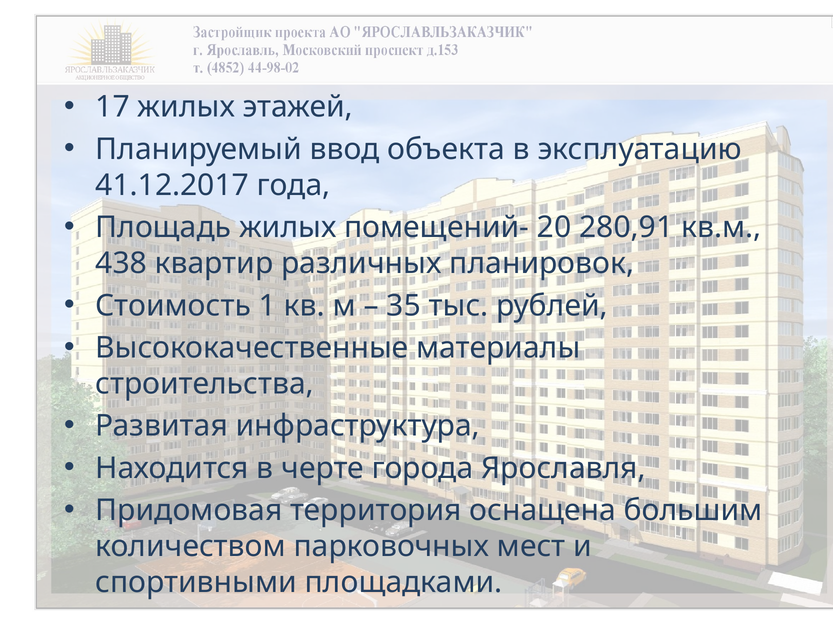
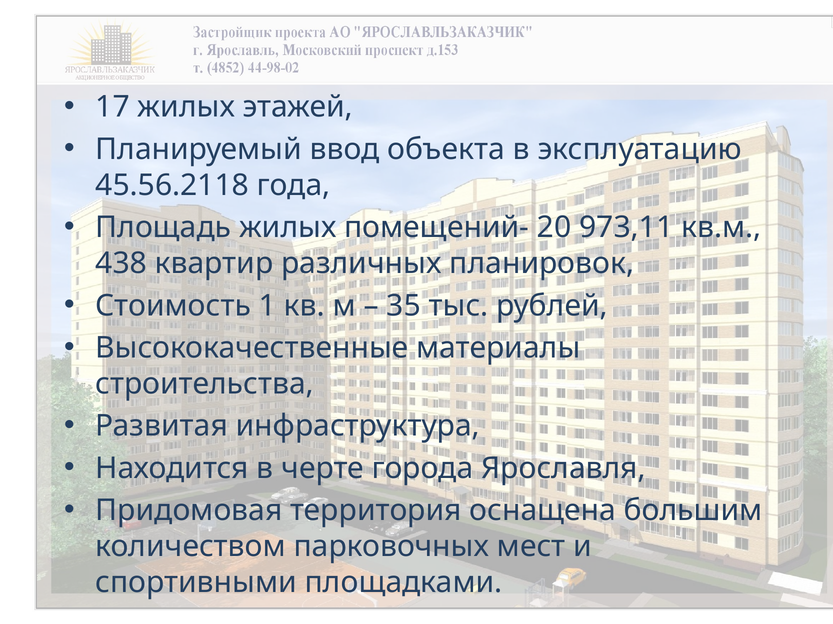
41.12.2017: 41.12.2017 -> 45.56.2118 (172, 186)
280,91: 280,91 -> 973,11 (626, 228)
